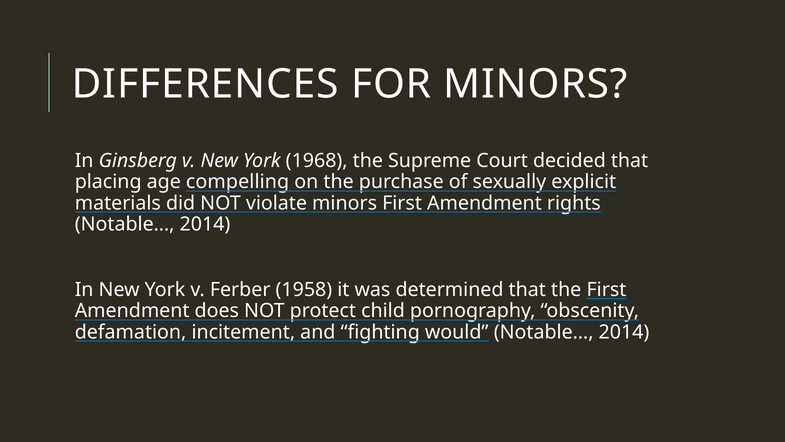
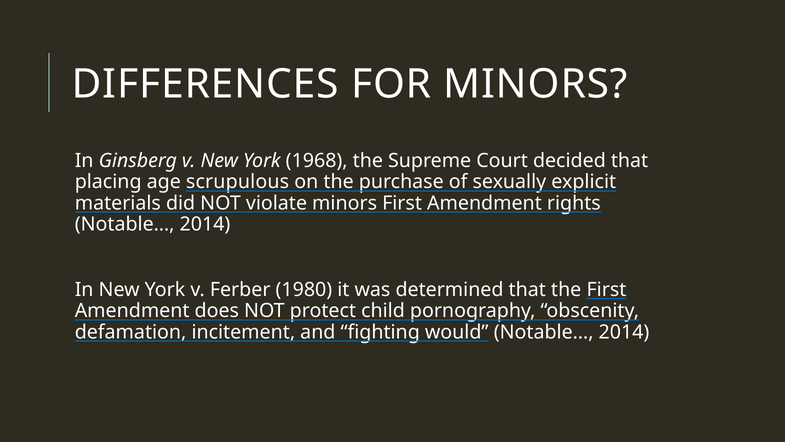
compelling: compelling -> scrupulous (238, 182)
1958: 1958 -> 1980 (304, 289)
